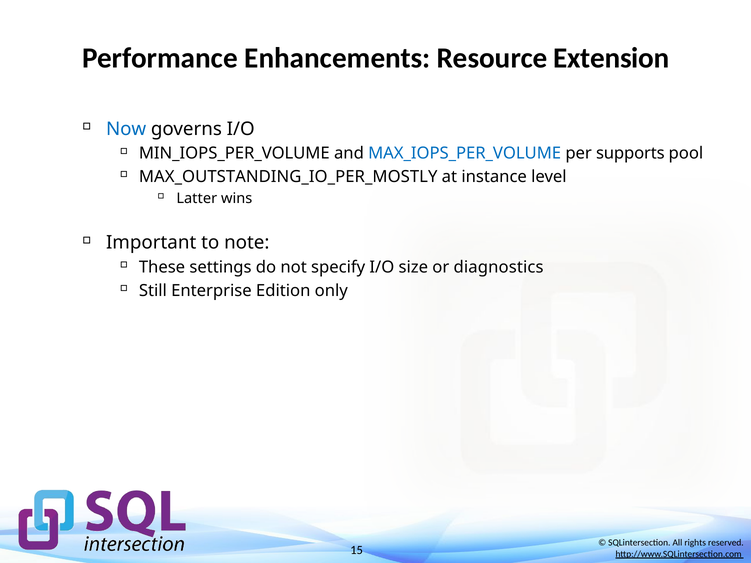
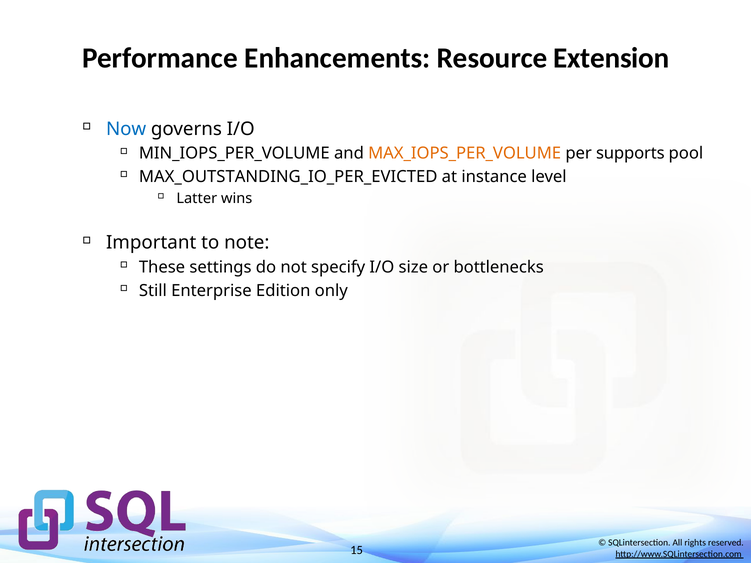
MAX_IOPS_PER_VOLUME colour: blue -> orange (465, 153)
MAX_OUTSTANDING_IO_PER_MOSTLY: MAX_OUTSTANDING_IO_PER_MOSTLY -> MAX_OUTSTANDING_IO_PER_EVICTED (288, 177)
diagnostics: diagnostics -> bottlenecks (499, 267)
